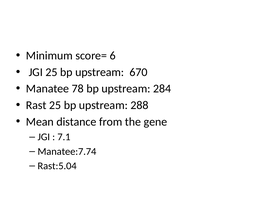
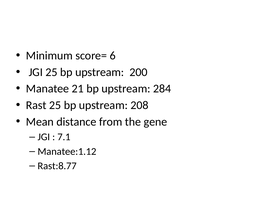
670: 670 -> 200 (138, 72)
78: 78 -> 21 (78, 89)
288: 288 -> 208 (140, 105)
Manatee:7.74: Manatee:7.74 -> Manatee:1.12 (67, 152)
Rast:5.04: Rast:5.04 -> Rast:8.77 (57, 166)
